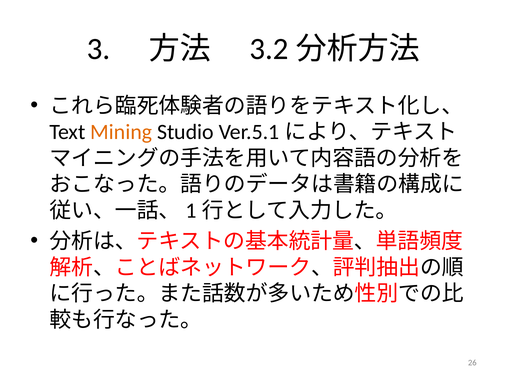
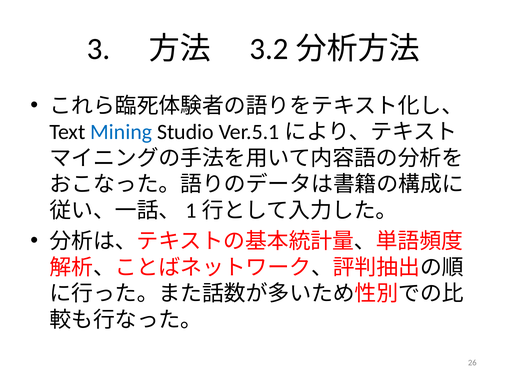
Mining colour: orange -> blue (121, 132)
